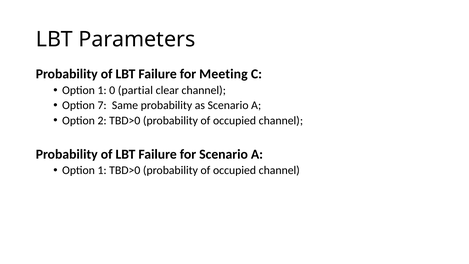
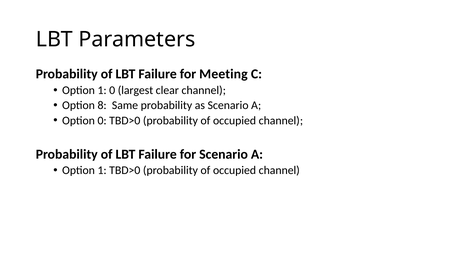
partial: partial -> largest (136, 90)
7: 7 -> 8 (102, 105)
Option 2: 2 -> 0 (102, 120)
